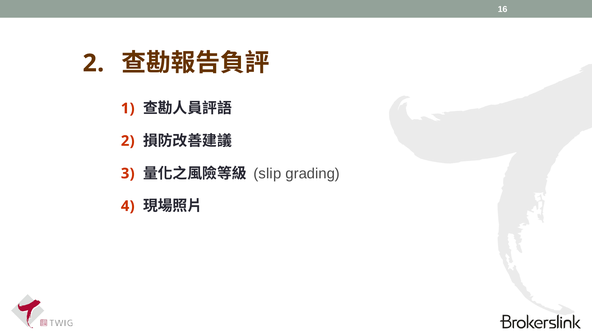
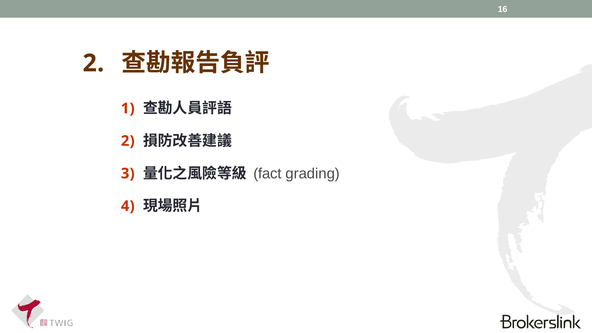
slip: slip -> fact (268, 173)
